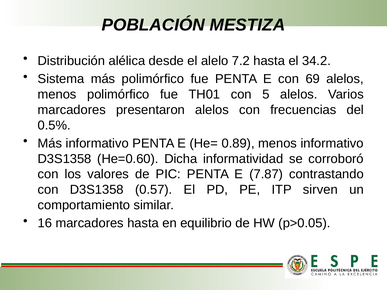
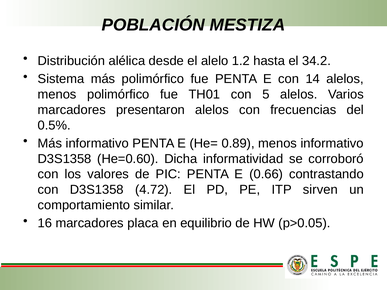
7.2: 7.2 -> 1.2 (241, 61)
69: 69 -> 14 (313, 79)
7.87: 7.87 -> 0.66 (266, 174)
0.57: 0.57 -> 4.72 (154, 190)
marcadores hasta: hasta -> placa (143, 223)
